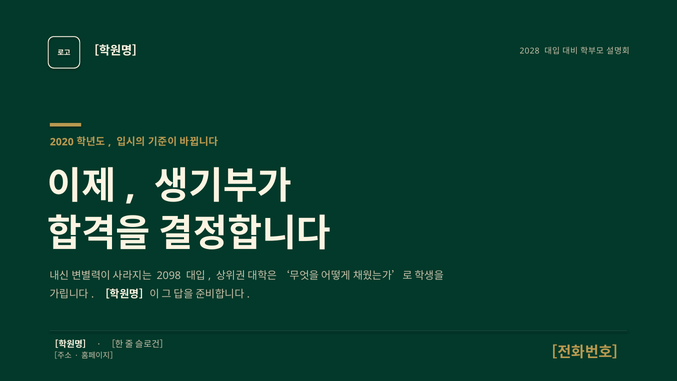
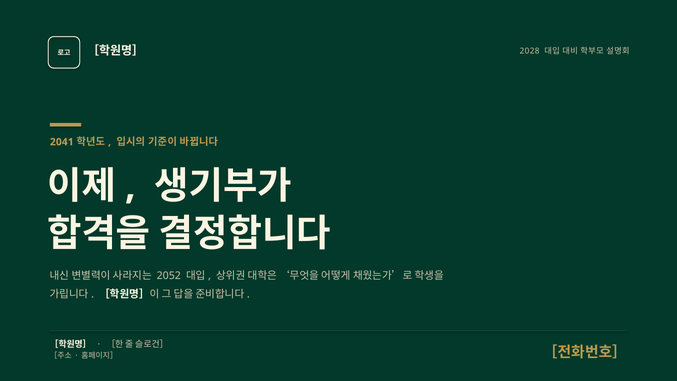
2020: 2020 -> 2041 (62, 142)
2098: 2098 -> 2052 (169, 276)
